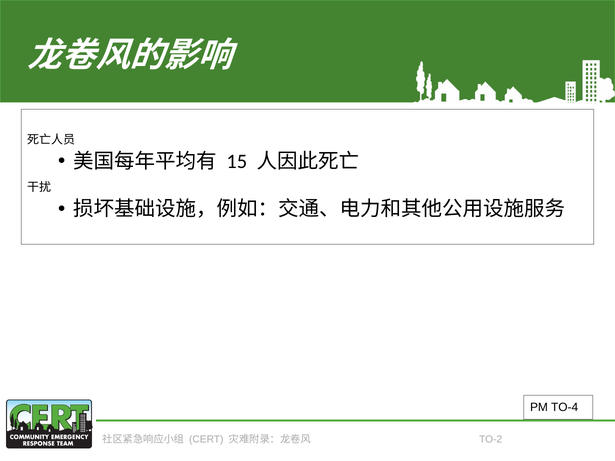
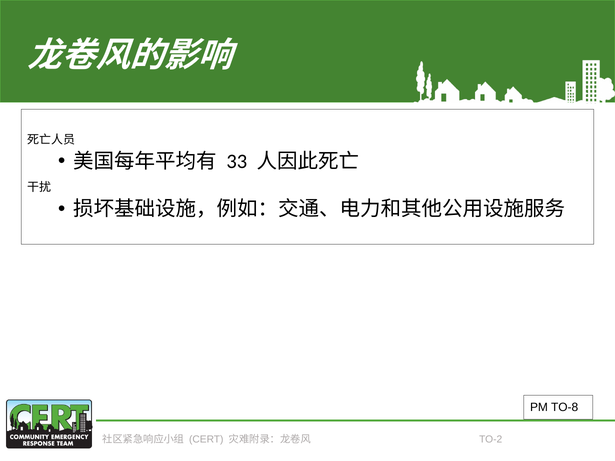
15: 15 -> 33 (237, 161)
TO-4: TO-4 -> TO-8 (565, 407)
